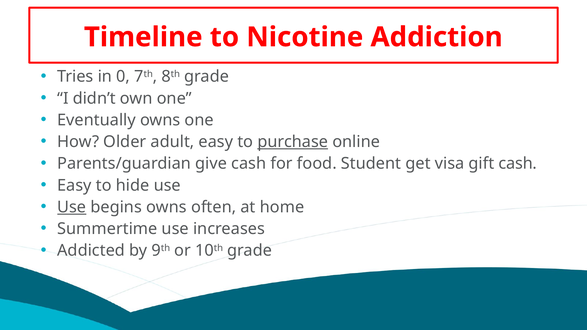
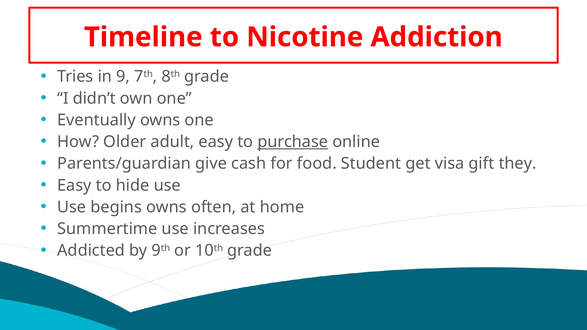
0: 0 -> 9 (123, 77)
gift cash: cash -> they (518, 164)
Use underline: present -> none (72, 207)
